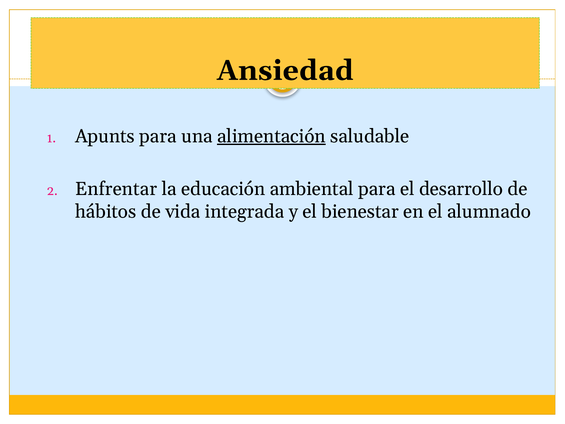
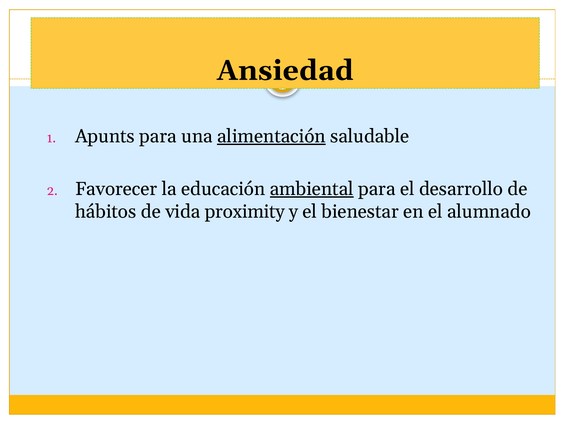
Enfrentar: Enfrentar -> Favorecer (116, 189)
ambiental underline: none -> present (312, 189)
integrada: integrada -> proximity (245, 211)
